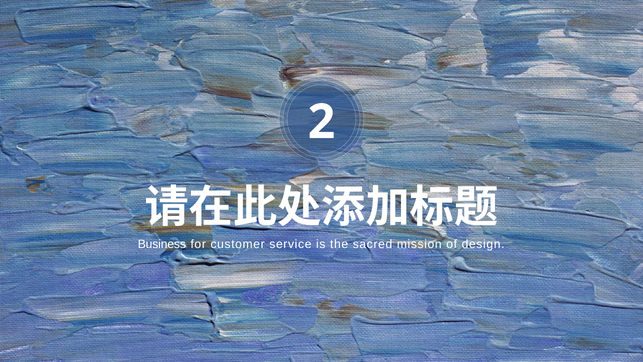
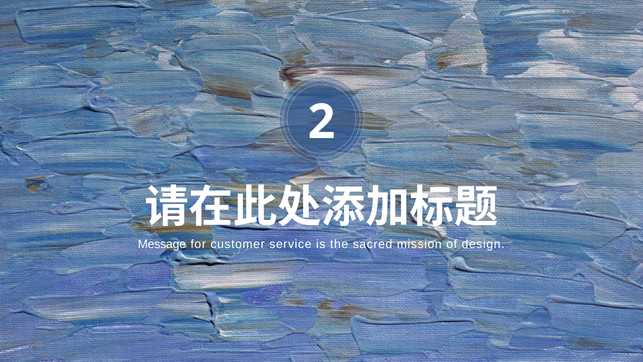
Business: Business -> Message (162, 244)
